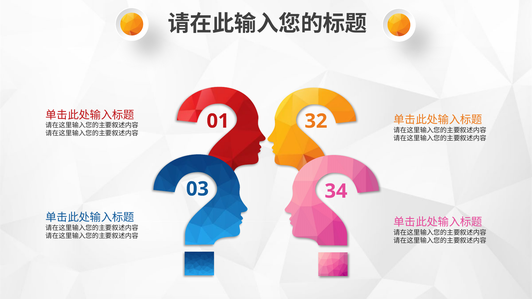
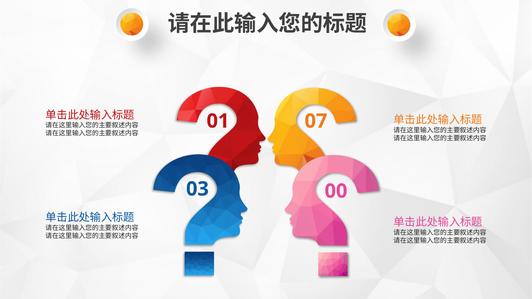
32: 32 -> 07 (316, 121)
34: 34 -> 00 (336, 191)
